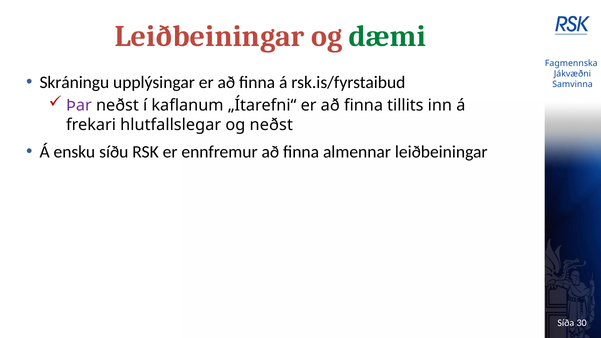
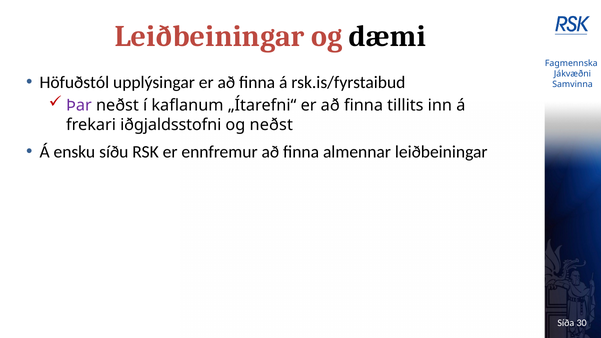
dæmi colour: green -> black (387, 36)
Skráningu: Skráningu -> Höfuðstól (74, 82)
hlutfallslegar: hlutfallslegar -> iðgjaldsstofni (171, 125)
